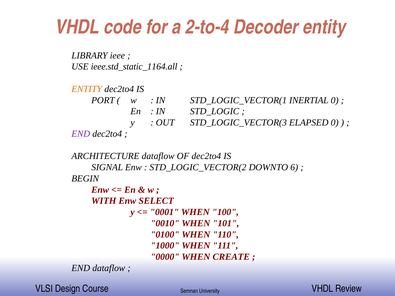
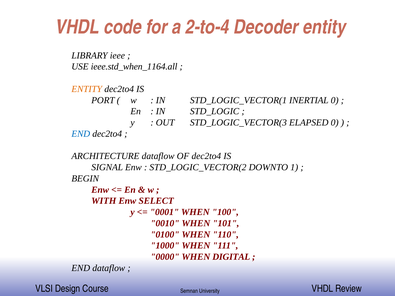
ieee.std_static_1164.all: ieee.std_static_1164.all -> ieee.std_when_1164.all (134, 67)
END colour: purple -> blue (81, 134)
6: 6 -> 1 (294, 167)
CREATE: CREATE -> DIGITAL (231, 257)
